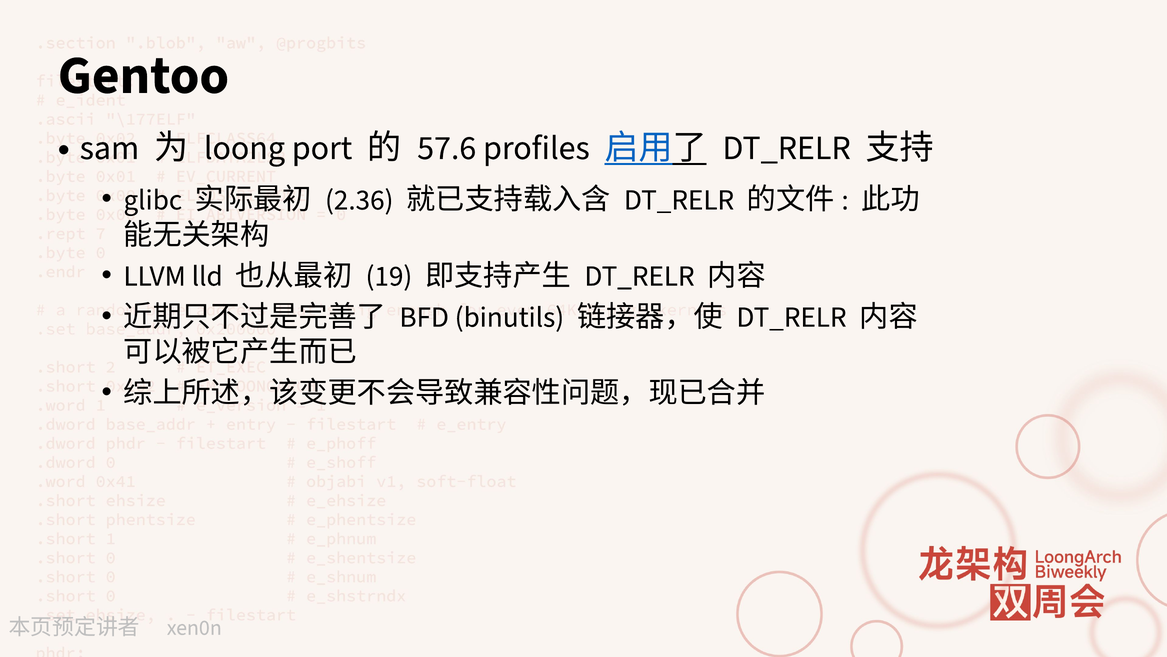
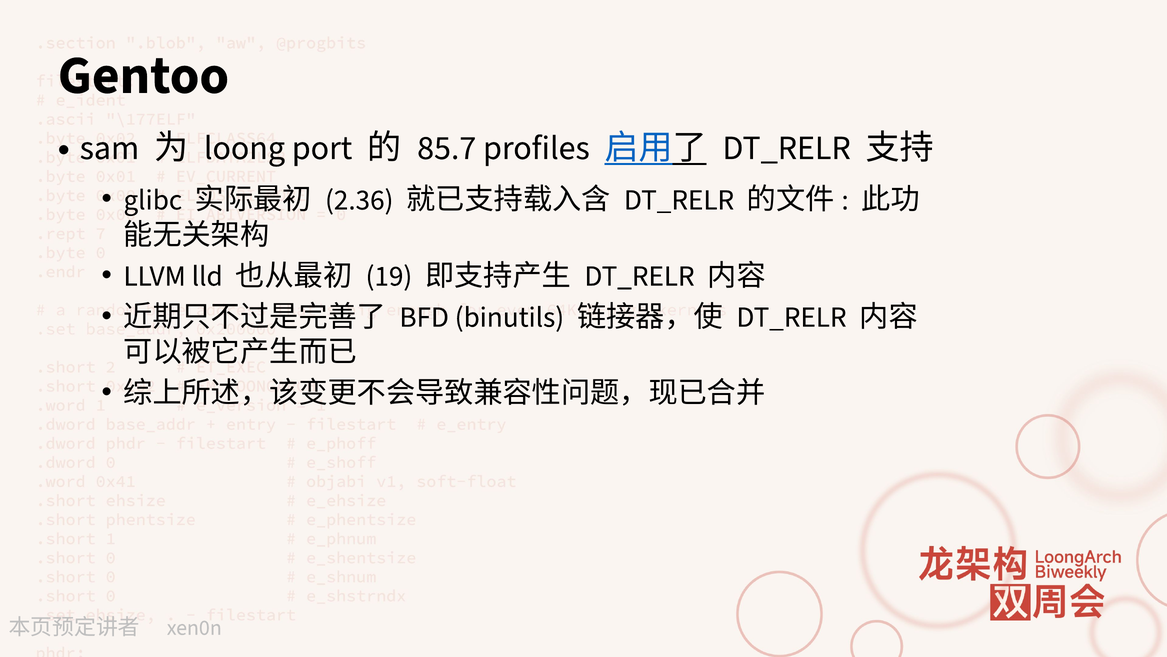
57.6: 57.6 -> 85.7 (447, 148)
